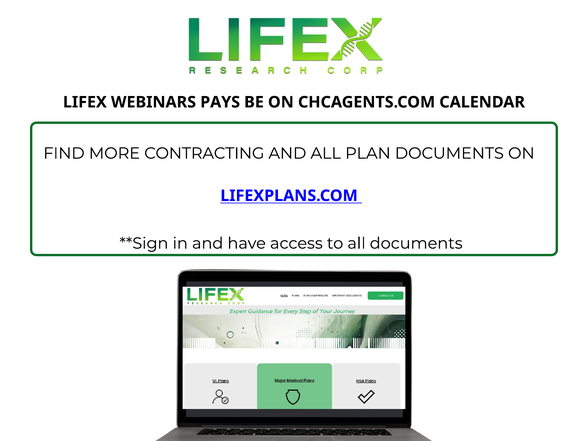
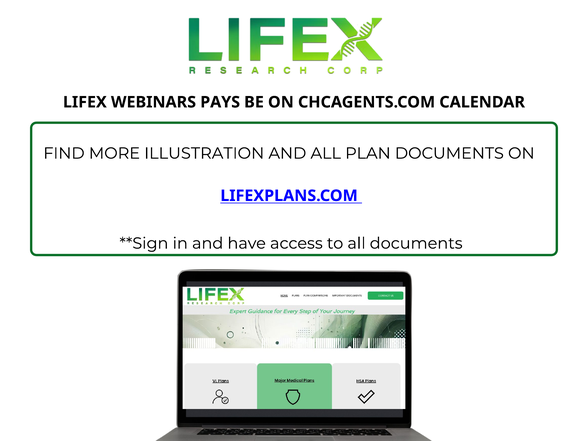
CONTRACTING: CONTRACTING -> ILLUSTRATION (204, 153)
